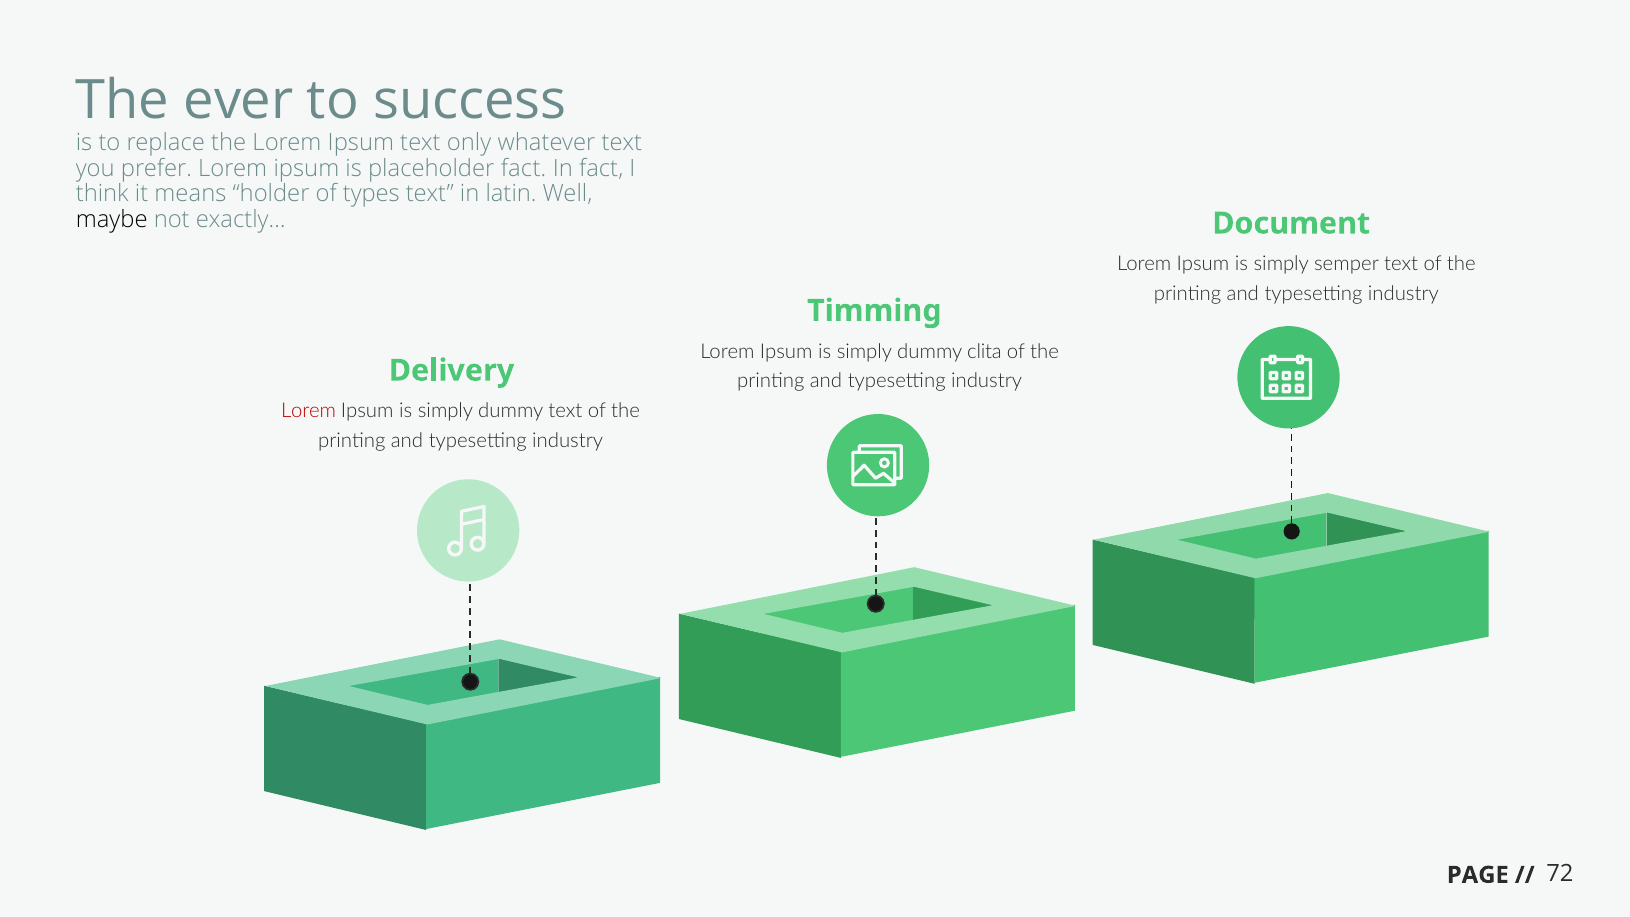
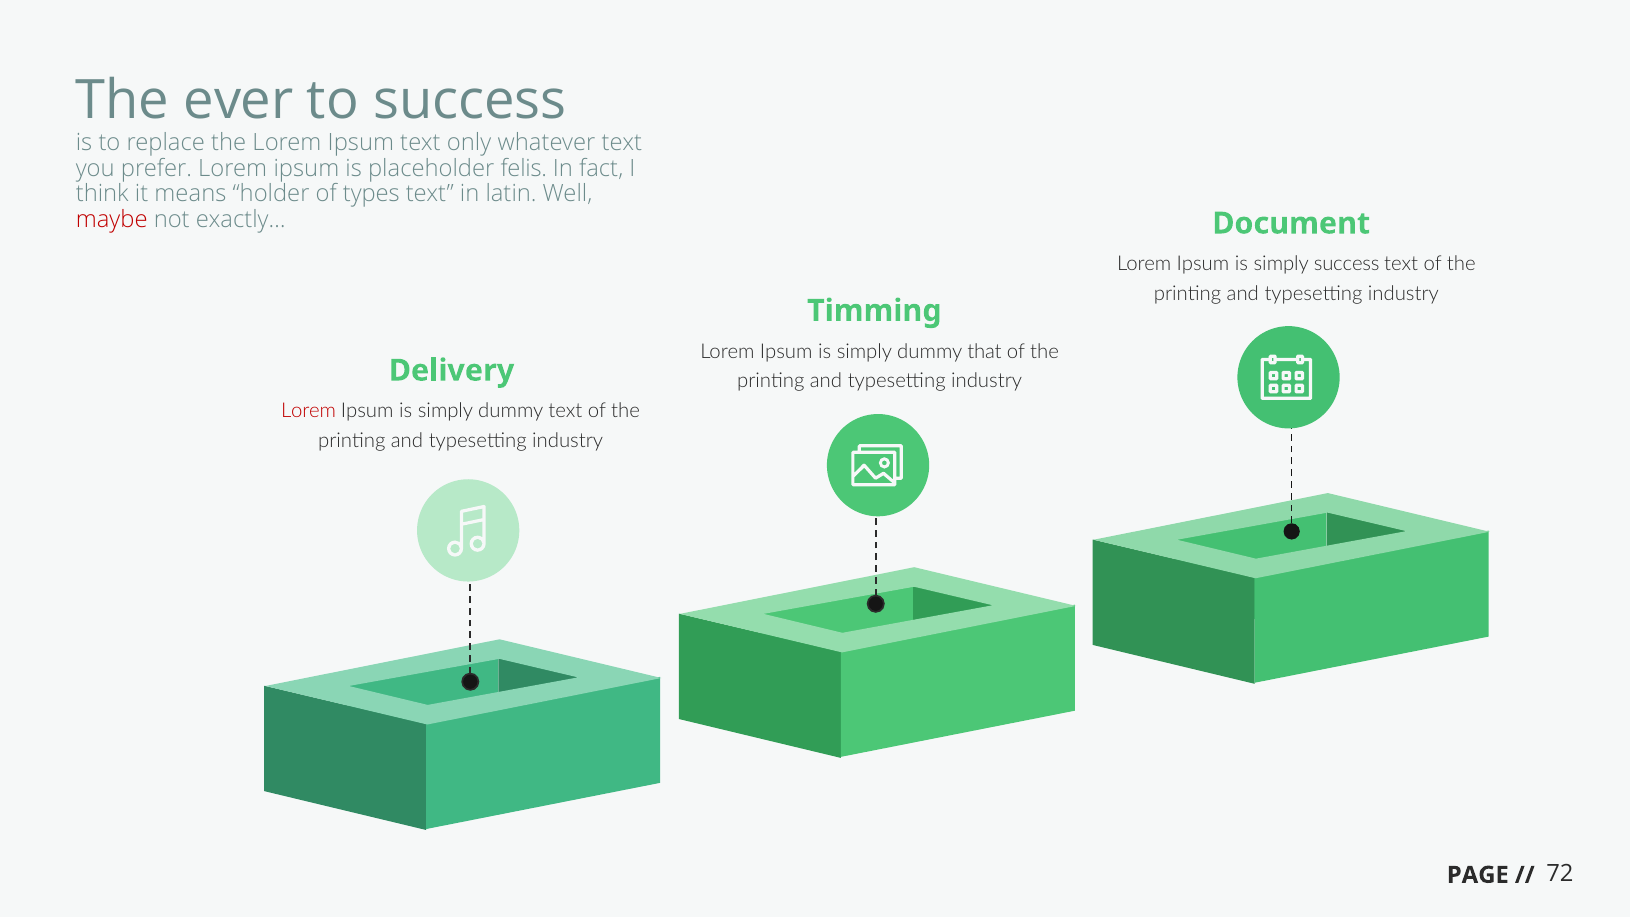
placeholder fact: fact -> felis (524, 168)
maybe colour: black -> red (112, 219)
simply semper: semper -> success (1347, 264)
clita: clita -> that (984, 351)
